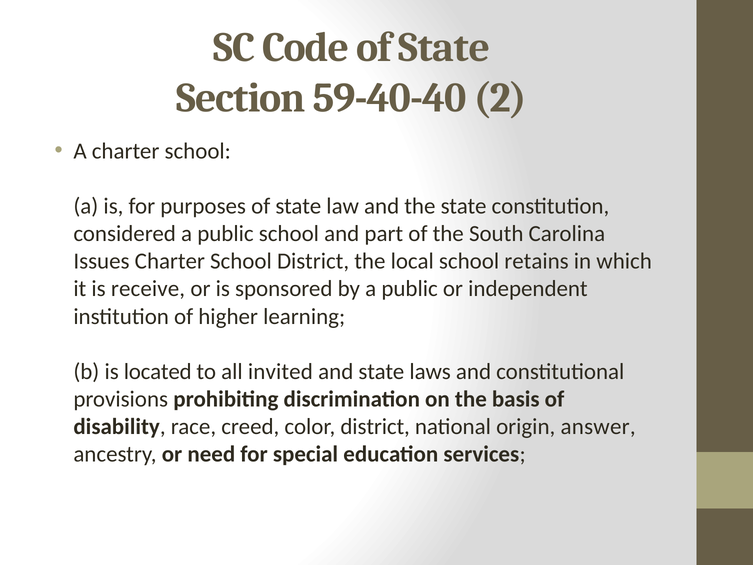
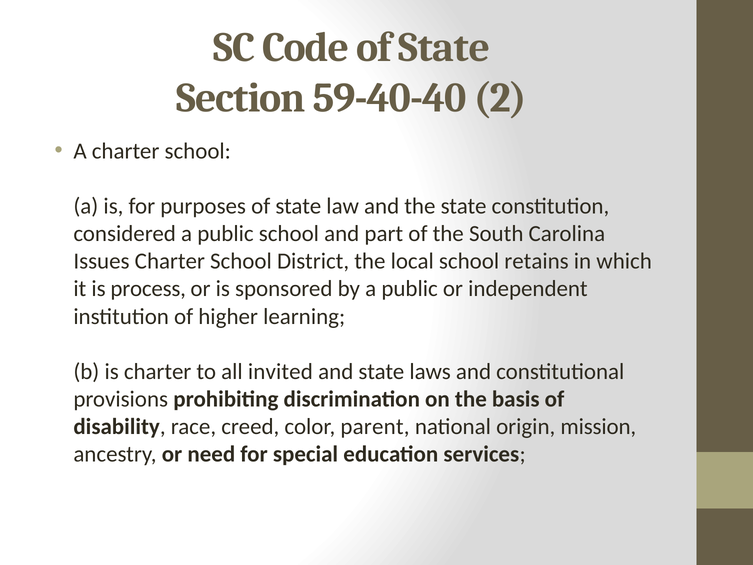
receive: receive -> process (148, 289)
is located: located -> charter (158, 371)
color district: district -> parent (375, 427)
answer: answer -> mission (598, 427)
